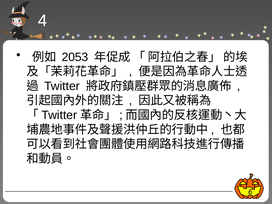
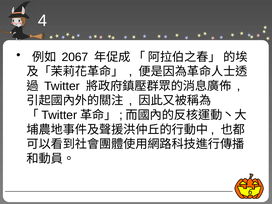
2053: 2053 -> 2067 (75, 57)
